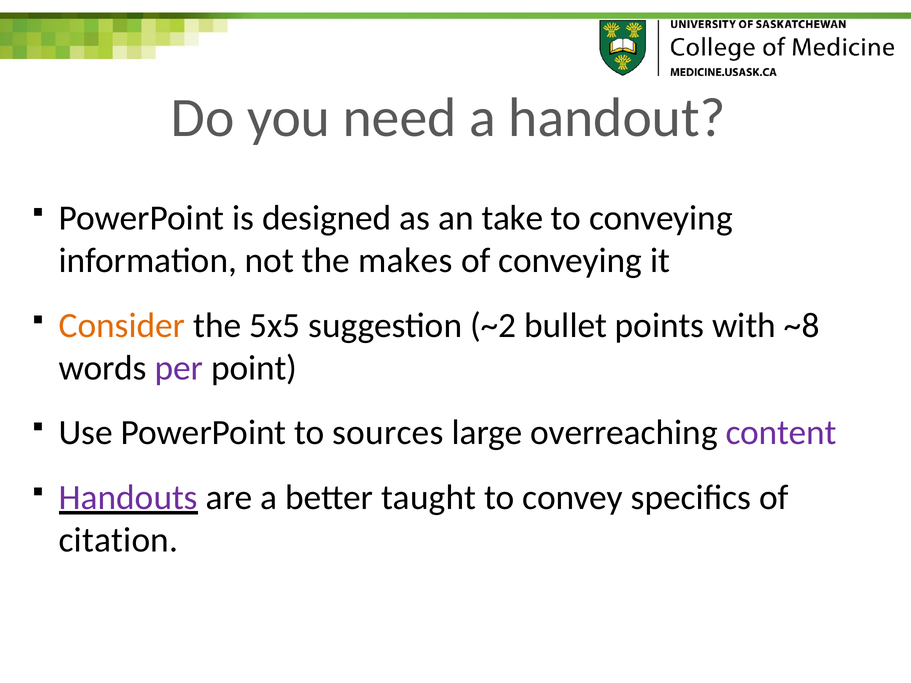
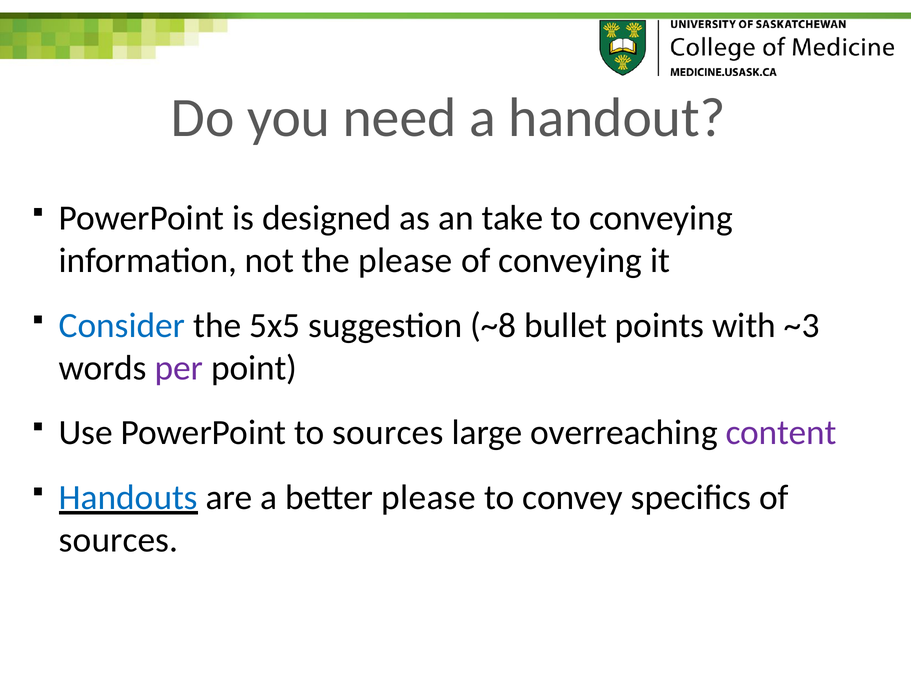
the makes: makes -> please (405, 261)
Consider colour: orange -> blue (122, 325)
~2: ~2 -> ~8 (493, 325)
~8: ~8 -> ~3 (802, 325)
Handouts colour: purple -> blue (128, 498)
better taught: taught -> please (428, 498)
citation: citation -> sources (119, 540)
